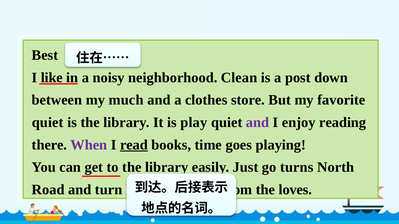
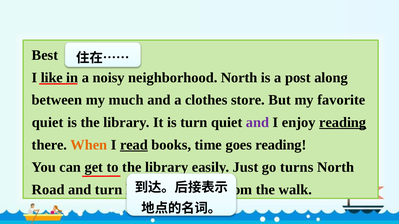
neighborhood Clean: Clean -> North (239, 78)
down: down -> along (331, 78)
is play: play -> turn (194, 123)
reading underline: none -> present (343, 123)
When colour: purple -> orange (89, 145)
goes playing: playing -> reading (281, 145)
loves: loves -> walk (295, 190)
